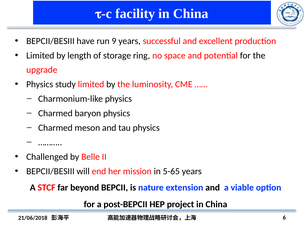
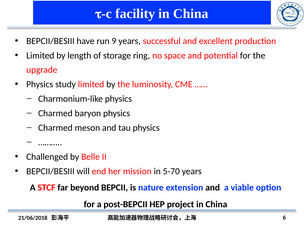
5-65: 5-65 -> 5-70 (171, 171)
